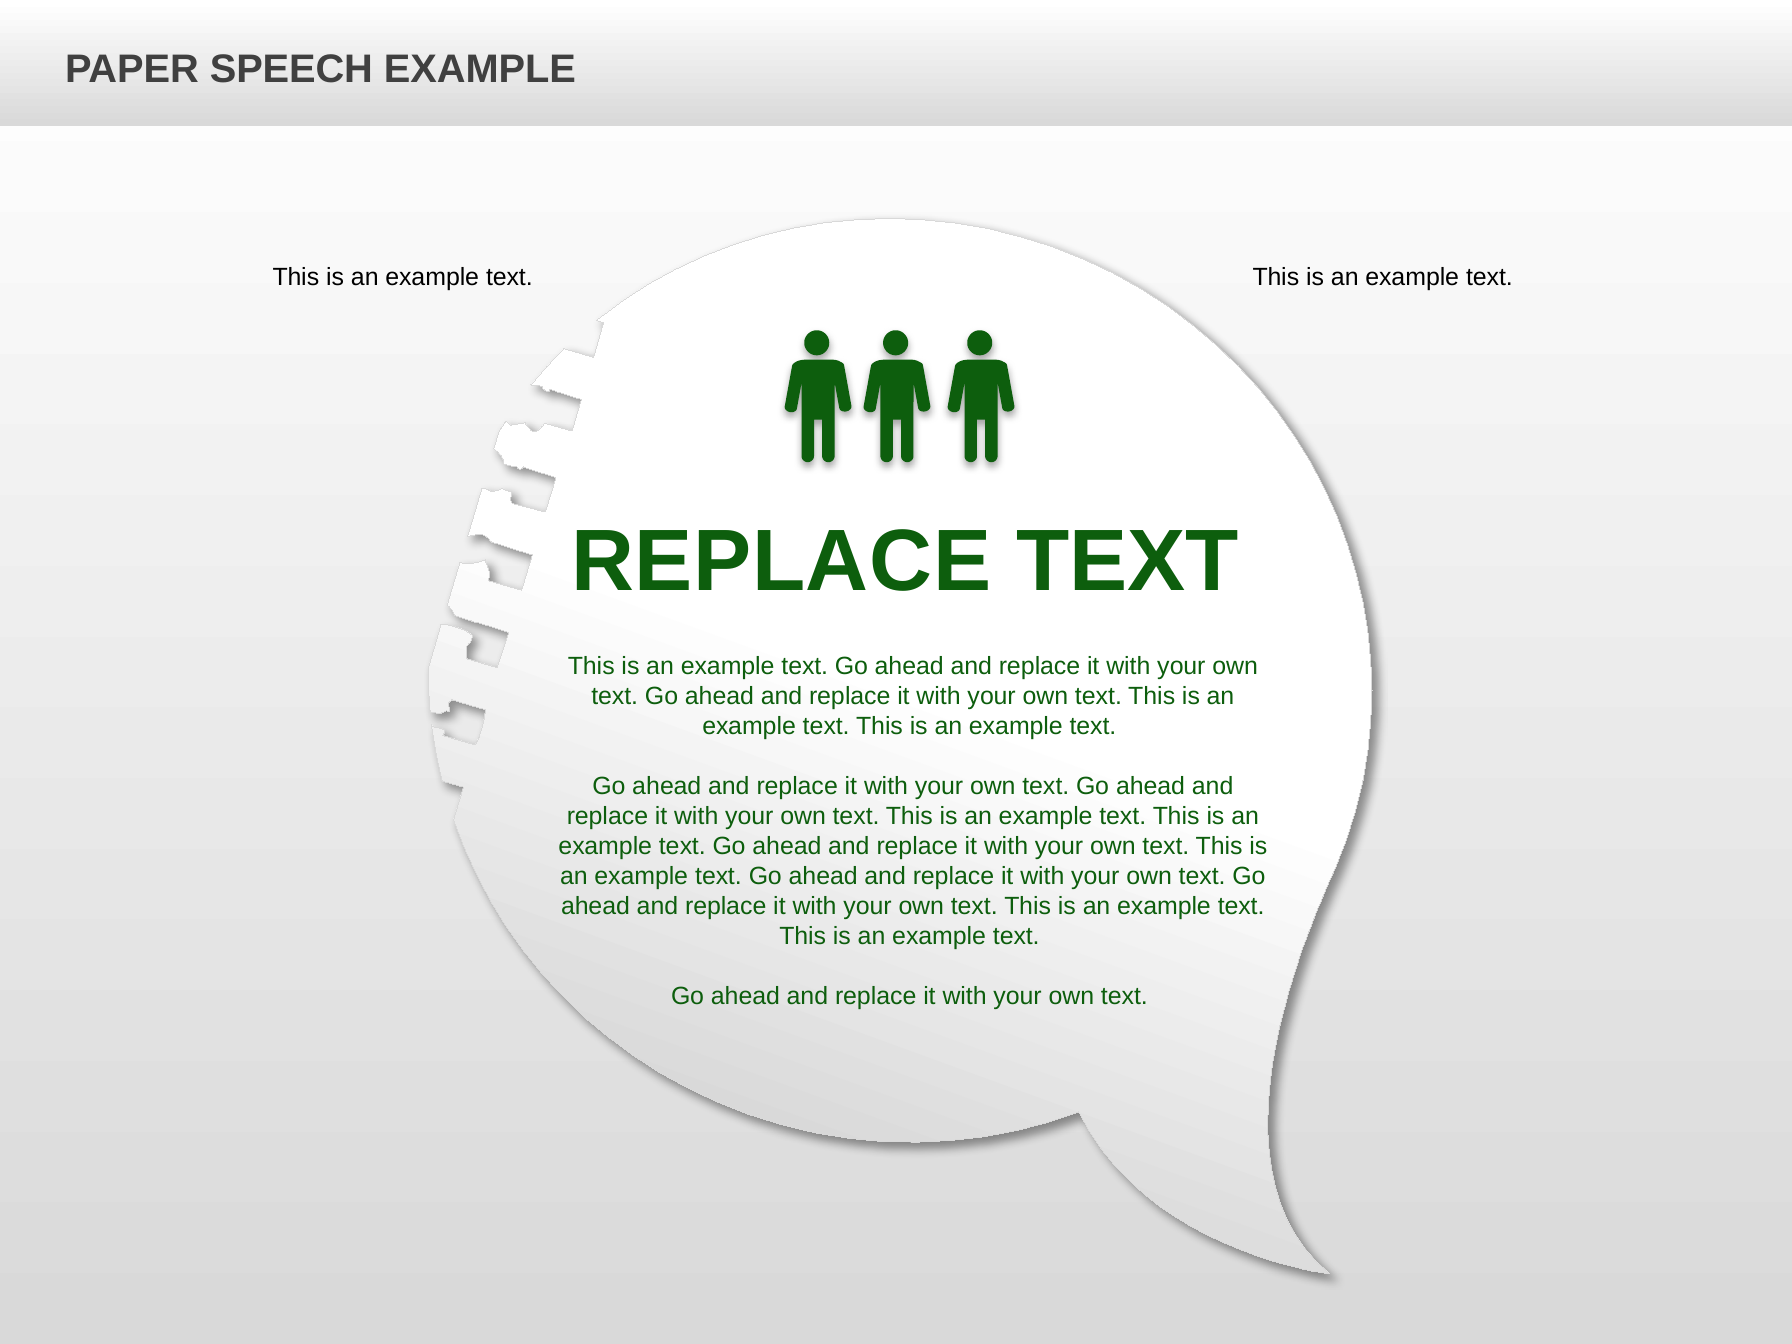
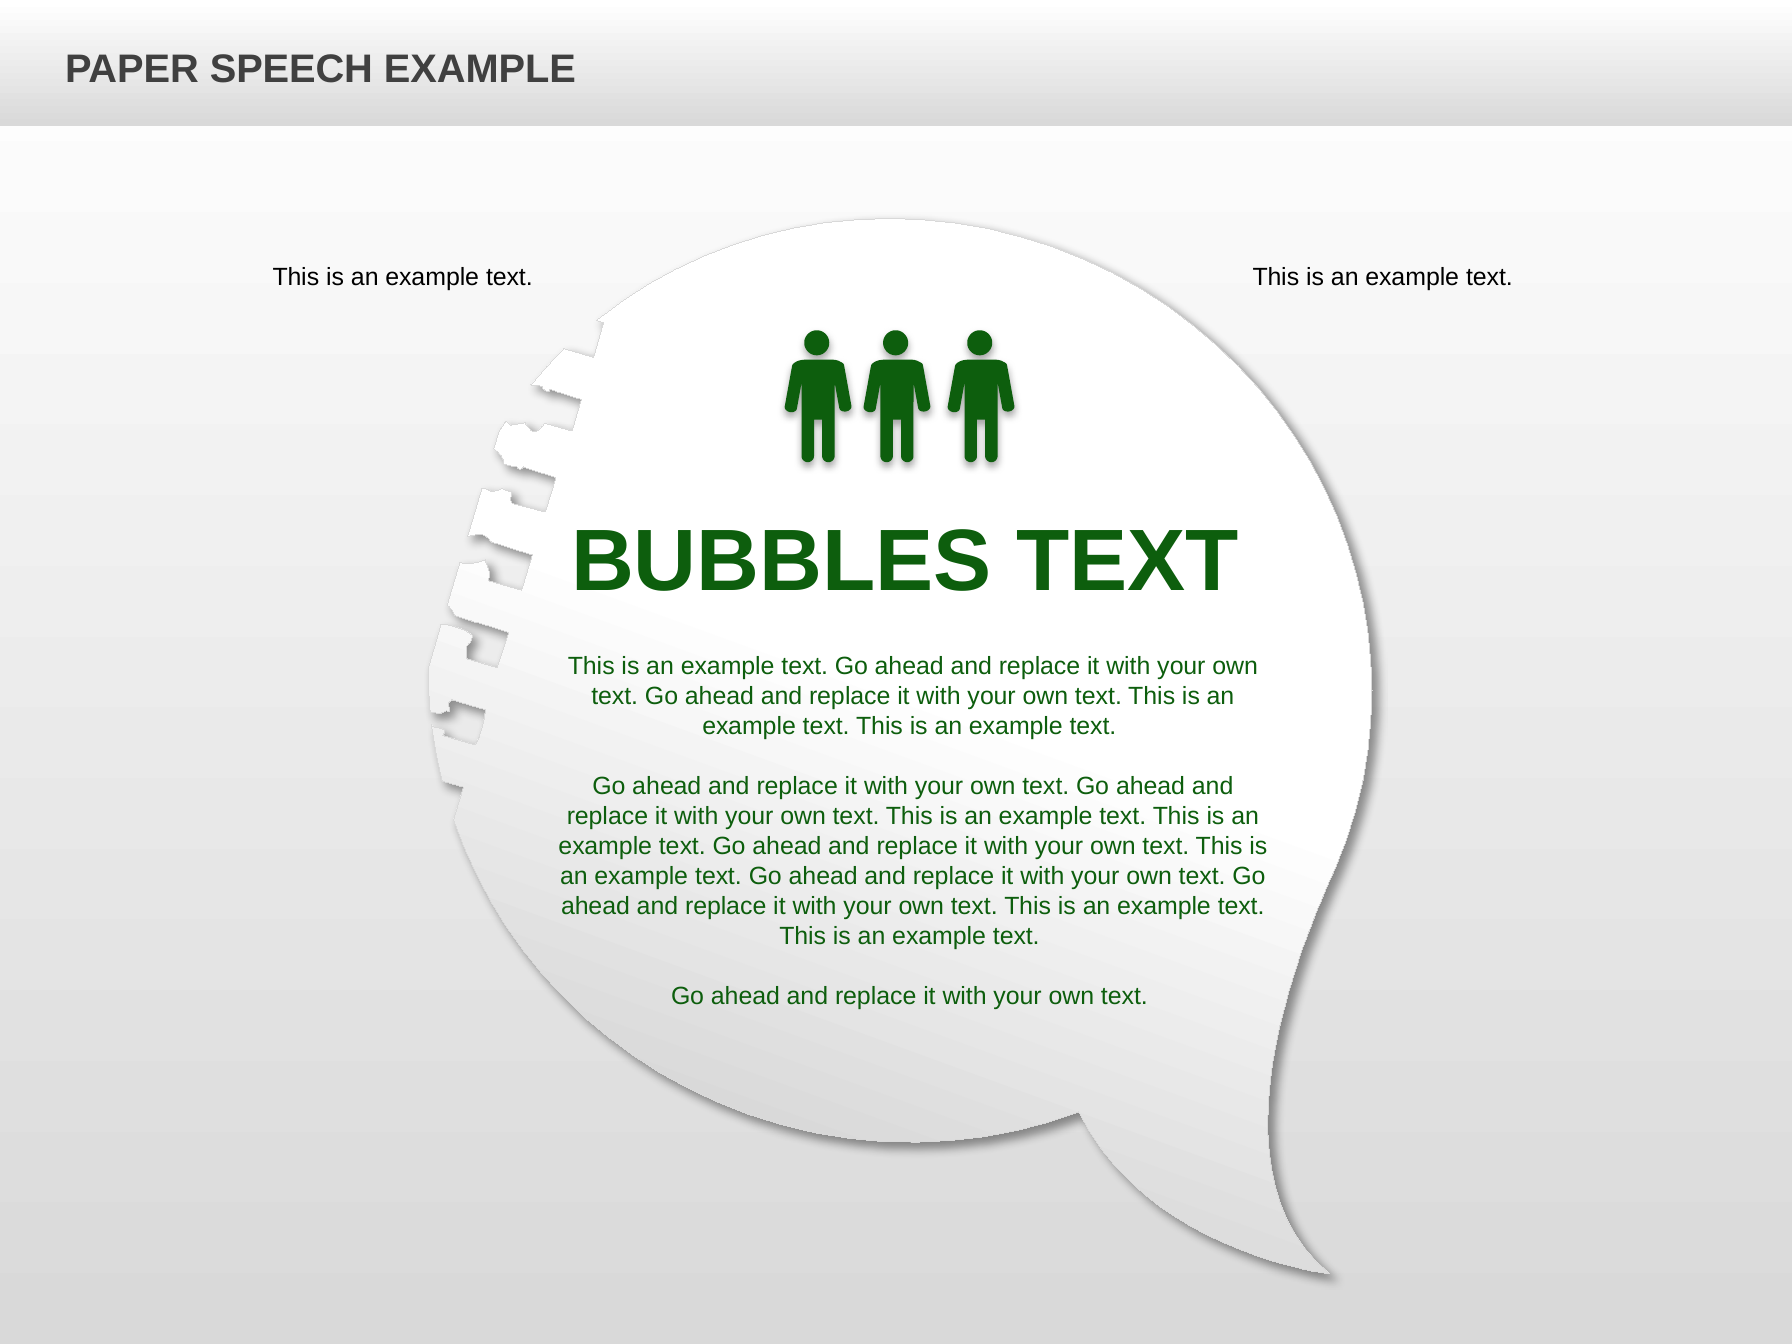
REPLACE: REPLACE -> BUBBLES (781, 562)
